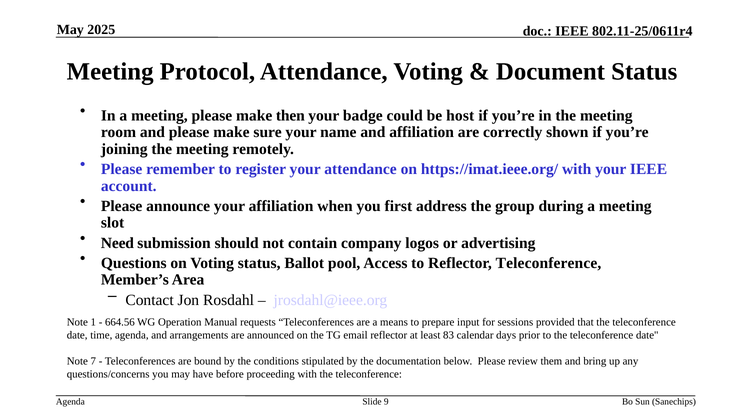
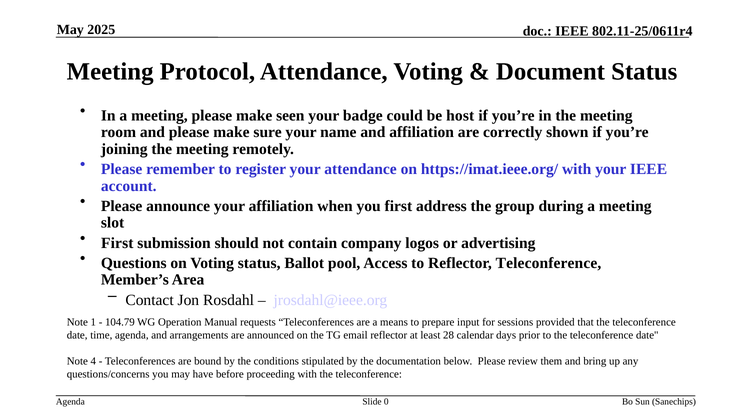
then: then -> seen (290, 116)
Need: Need -> First (117, 243)
664.56: 664.56 -> 104.79 (120, 322)
83: 83 -> 28 (449, 335)
7: 7 -> 4 (93, 361)
9: 9 -> 0 (386, 402)
